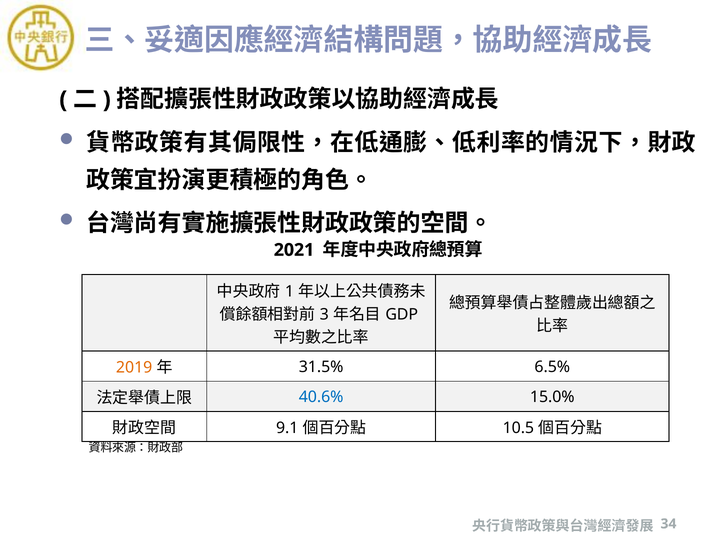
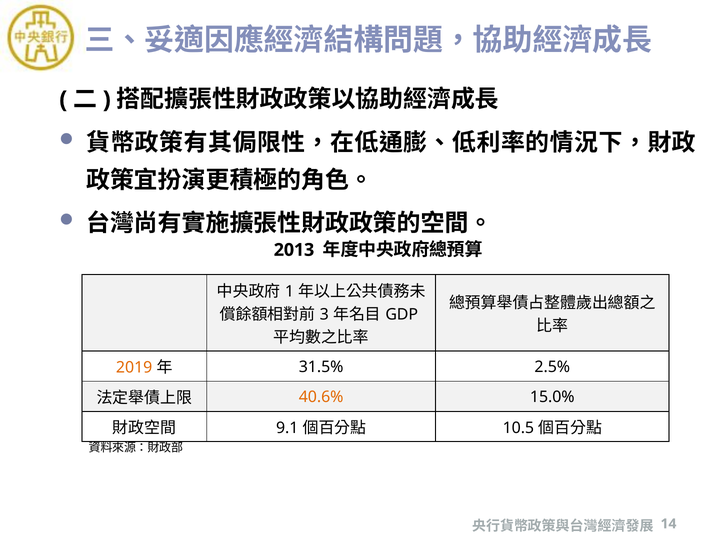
2021: 2021 -> 2013 (294, 250)
6.5%: 6.5% -> 2.5% (552, 367)
40.6% colour: blue -> orange (321, 397)
34: 34 -> 14 (668, 524)
